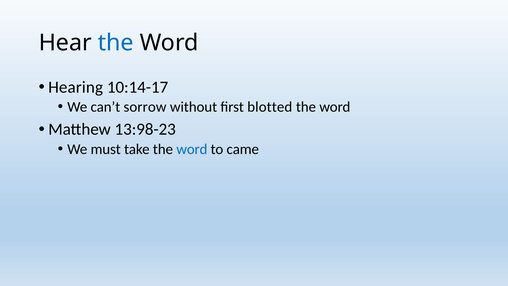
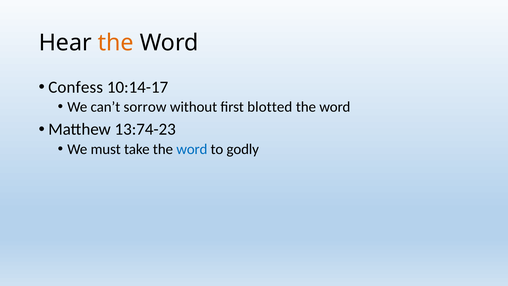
the colour: blue -> orange (116, 43)
Hearing: Hearing -> Confess (76, 87)
13:98-23: 13:98-23 -> 13:74-23 (145, 129)
came: came -> godly (243, 149)
